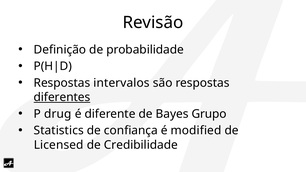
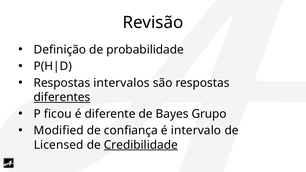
drug: drug -> ficou (58, 114)
Statistics: Statistics -> Modified (59, 131)
modified: modified -> intervalo (196, 131)
Credibilidade underline: none -> present (141, 145)
